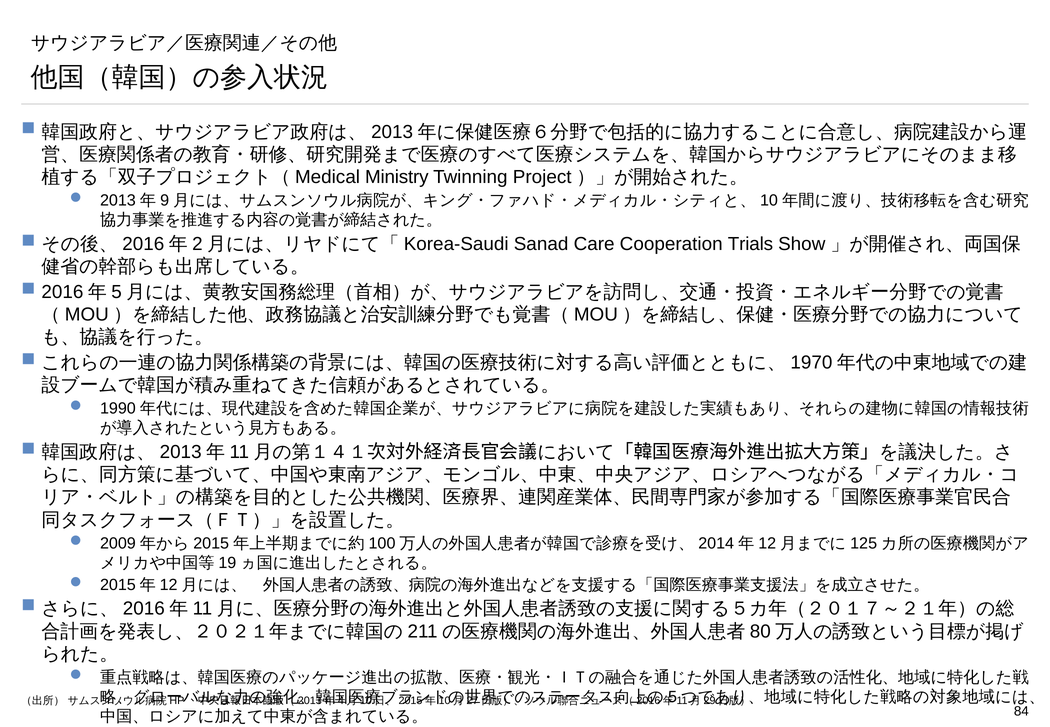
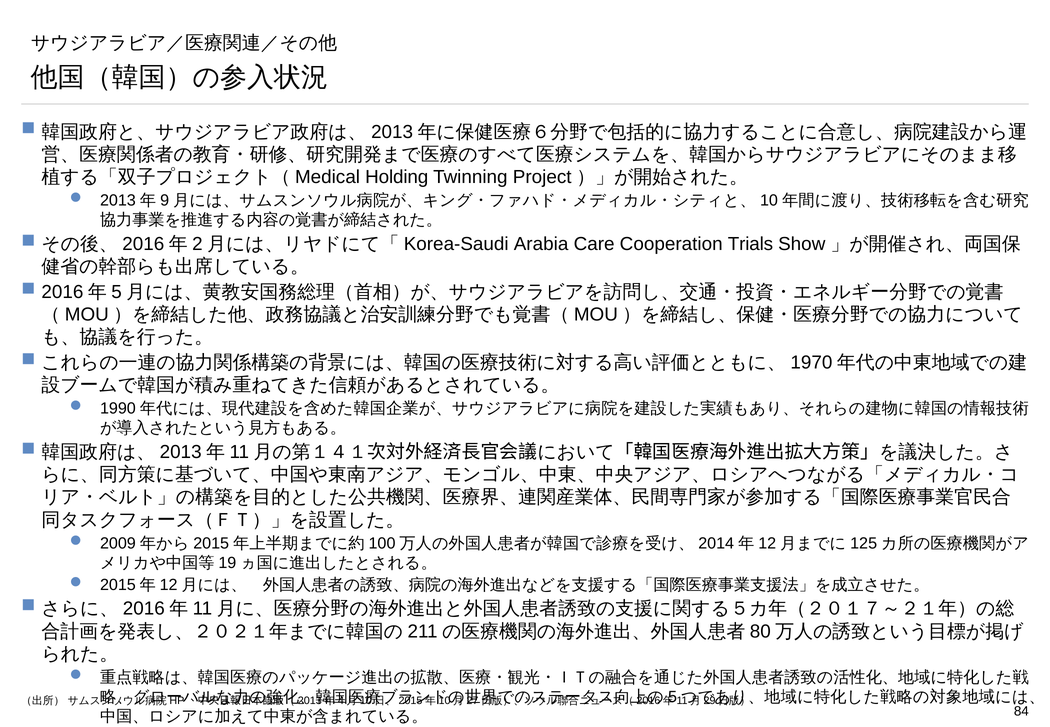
Ministry: Ministry -> Holding (397, 177)
Sanad: Sanad -> Arabia (541, 244)
